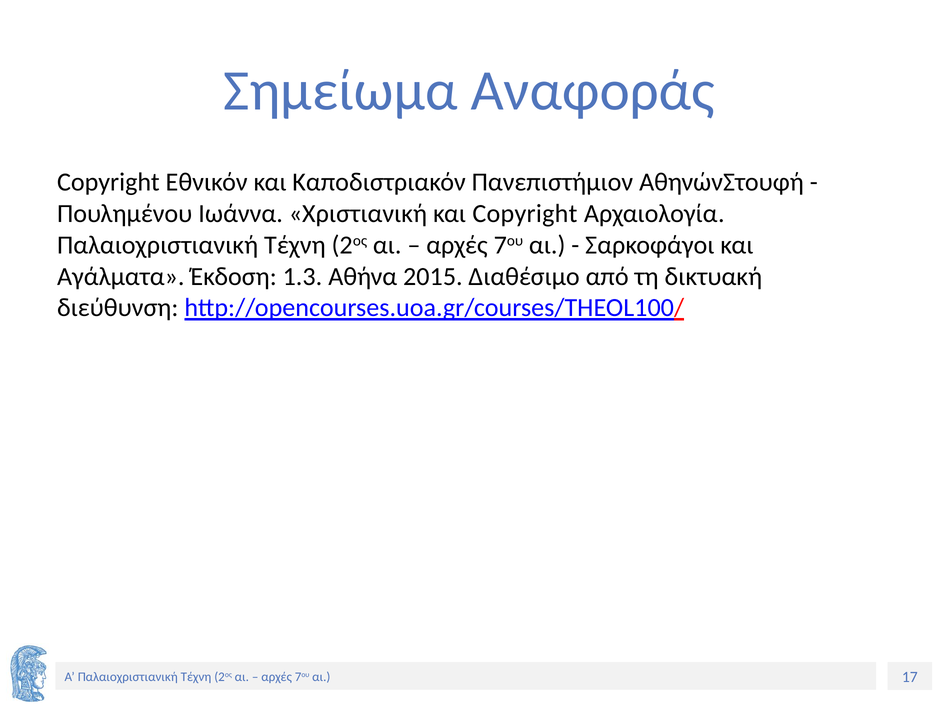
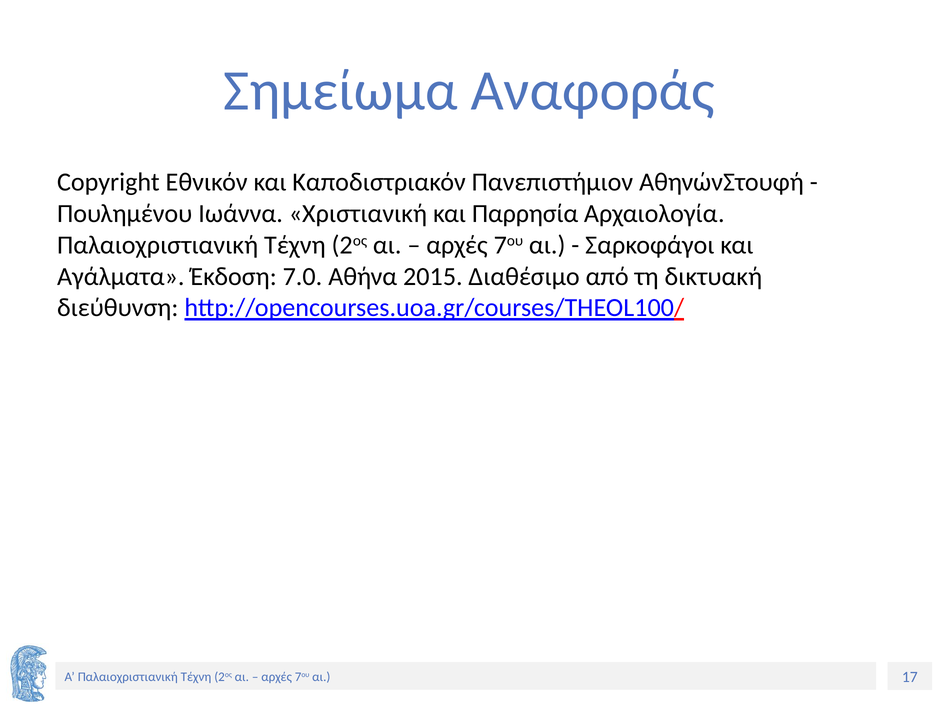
και Copyright: Copyright -> Παρρησία (525, 213)
1.3: 1.3 -> 7.0 (302, 276)
